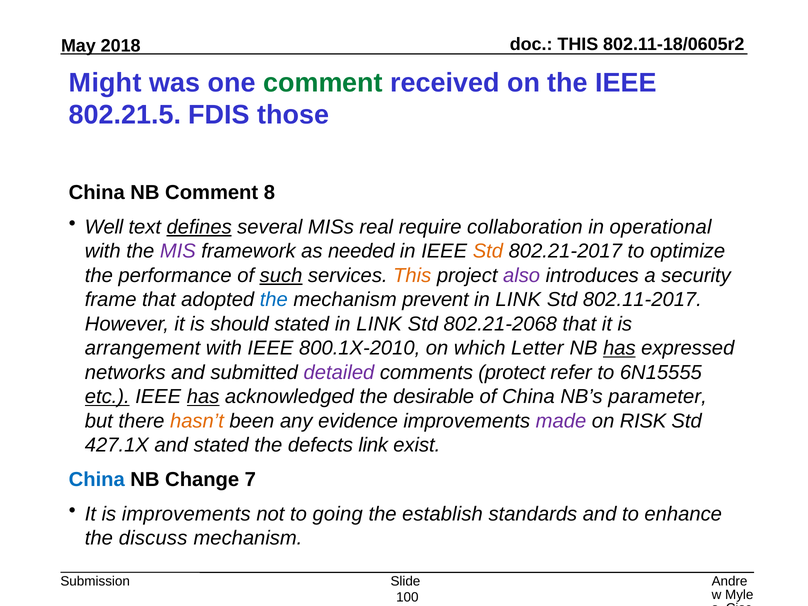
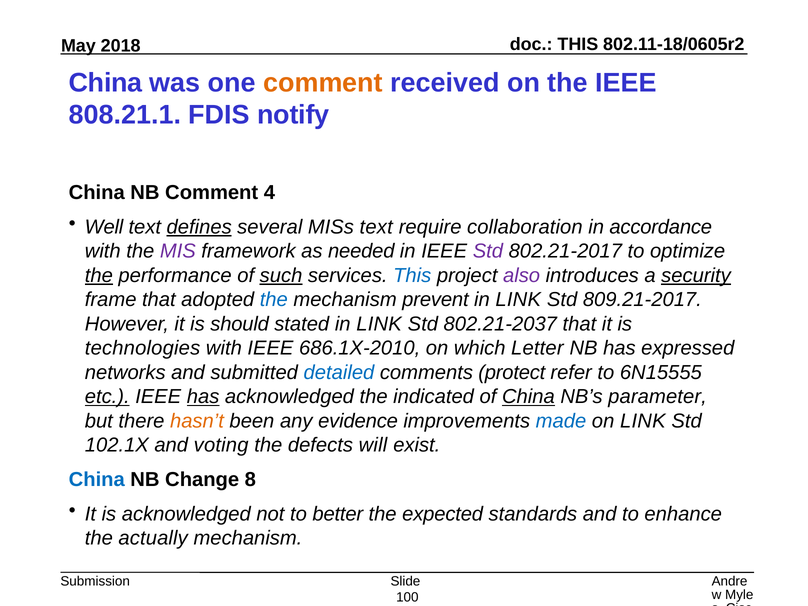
Might: Might -> China (106, 83)
comment colour: green -> orange (323, 83)
802.21.5: 802.21.5 -> 808.21.1 (125, 115)
those: those -> notify (293, 115)
8: 8 -> 4 (269, 193)
MISs real: real -> text (376, 227)
operational: operational -> accordance (661, 227)
Std colour: orange -> purple (488, 251)
the underline: none -> present (99, 275)
This colour: orange -> blue (412, 275)
security underline: none -> present (696, 275)
802.11-2017: 802.11-2017 -> 809.21-2017 (642, 300)
802.21-2068: 802.21-2068 -> 802.21-2037 (500, 324)
arrangement: arrangement -> technologies (143, 348)
800.1X-2010: 800.1X-2010 -> 686.1X-2010 (360, 348)
has underline: present -> none (619, 348)
detailed colour: purple -> blue (339, 372)
desirable: desirable -> indicated (434, 397)
China underline: none -> present (528, 397)
made colour: purple -> blue (561, 421)
on RISK: RISK -> LINK (643, 421)
427.1X: 427.1X -> 102.1X (117, 445)
and stated: stated -> voting (221, 445)
defects link: link -> will (373, 445)
7: 7 -> 8 (250, 480)
is improvements: improvements -> acknowledged (186, 514)
going: going -> better (338, 514)
establish: establish -> expected (443, 514)
discuss: discuss -> actually (153, 538)
